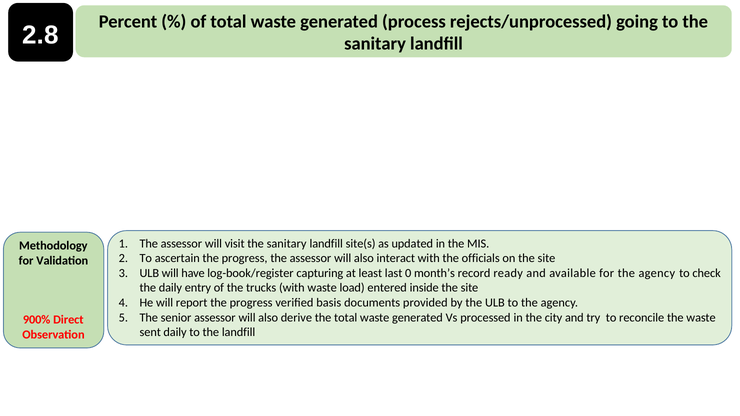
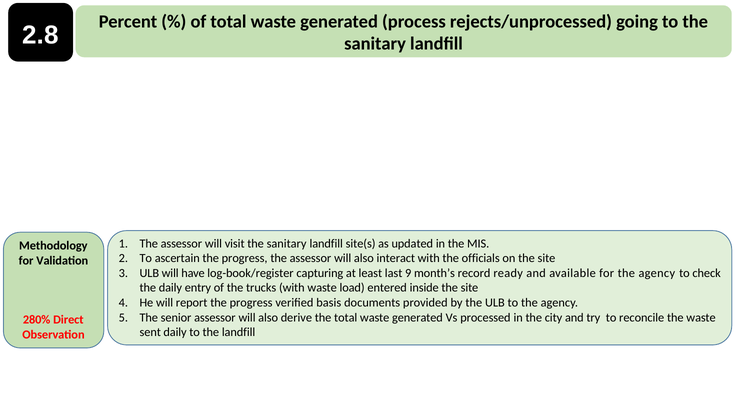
0: 0 -> 9 (408, 273)
900%: 900% -> 280% (37, 320)
